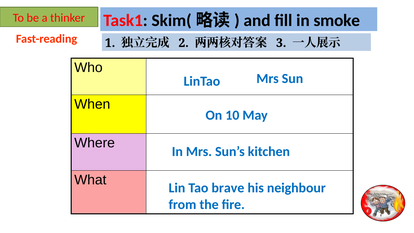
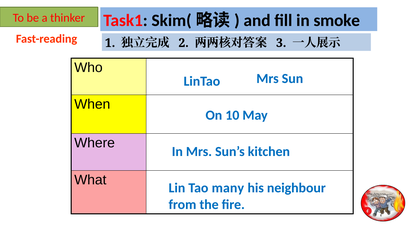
brave: brave -> many (228, 188)
